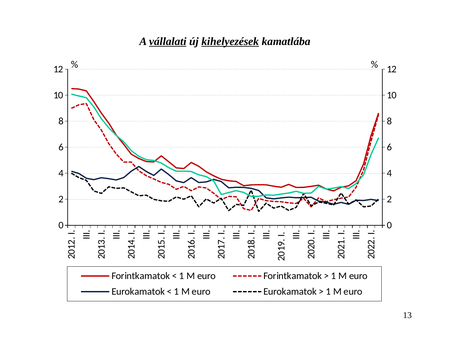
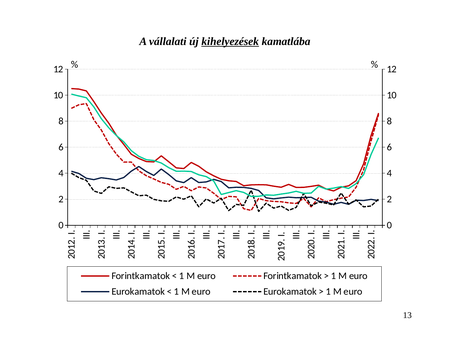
vállalati underline: present -> none (168, 42)
